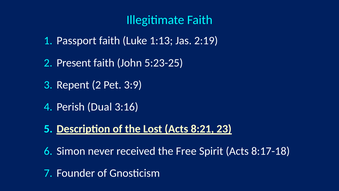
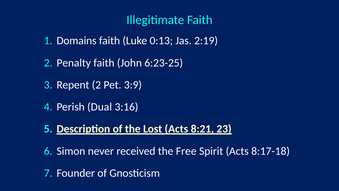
Passport: Passport -> Domains (77, 41)
1:13: 1:13 -> 0:13 (161, 41)
Present: Present -> Penalty (74, 63)
5:23-25: 5:23-25 -> 6:23-25 (164, 63)
